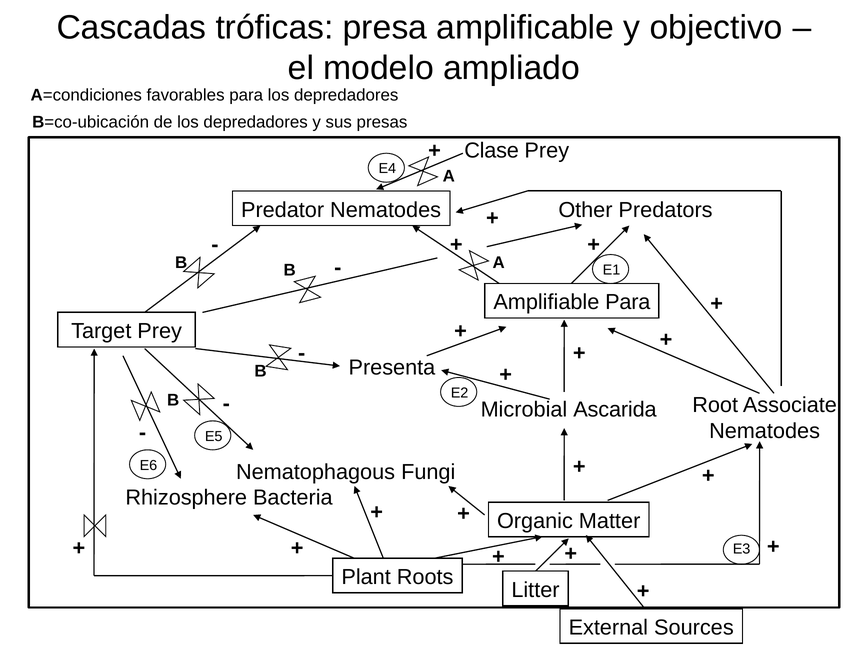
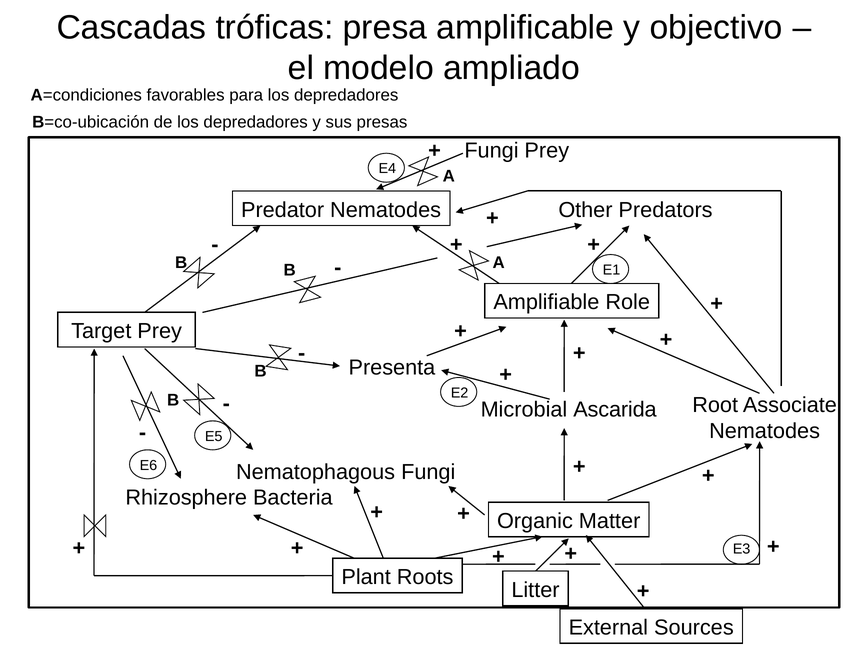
Clase: Clase -> Fungi (491, 150)
Amplifiable Para: Para -> Role (628, 302)
